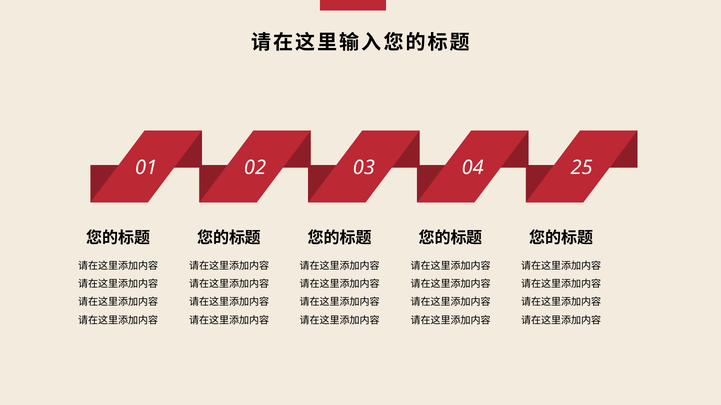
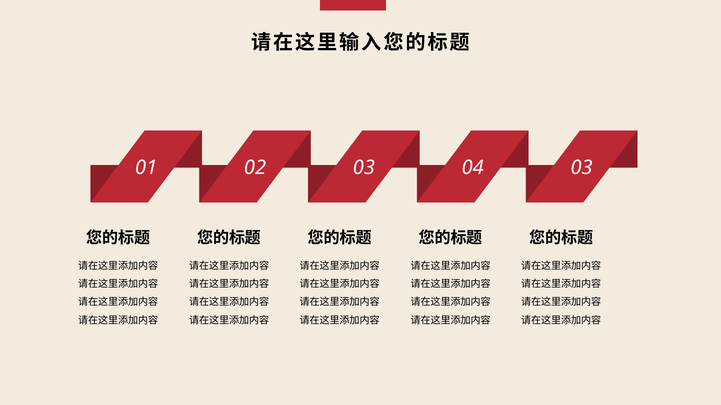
04 25: 25 -> 03 (582, 168)
